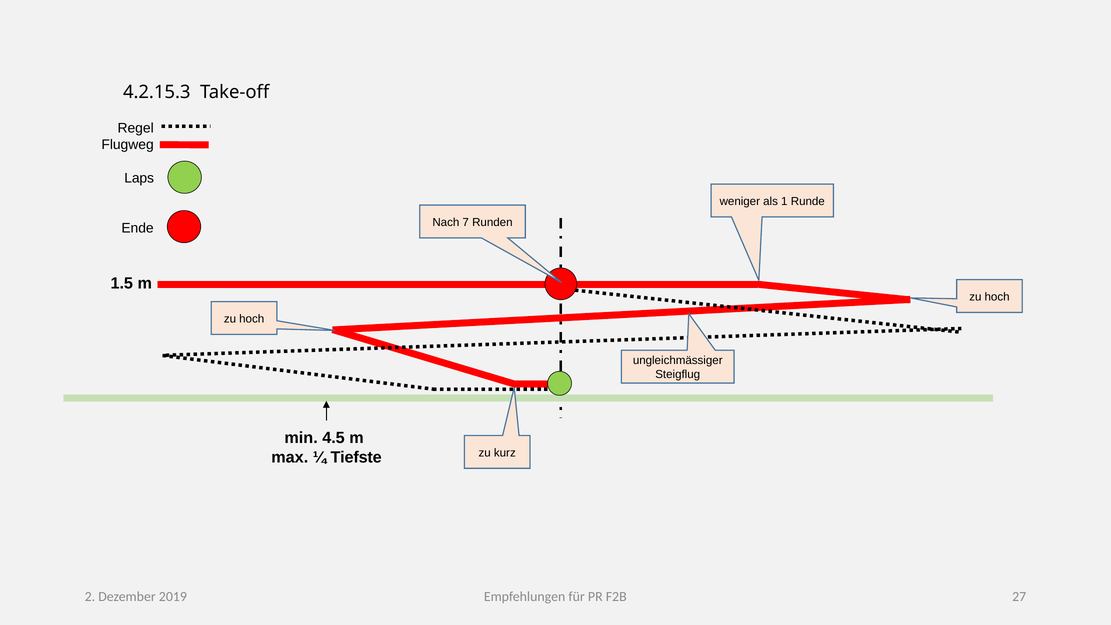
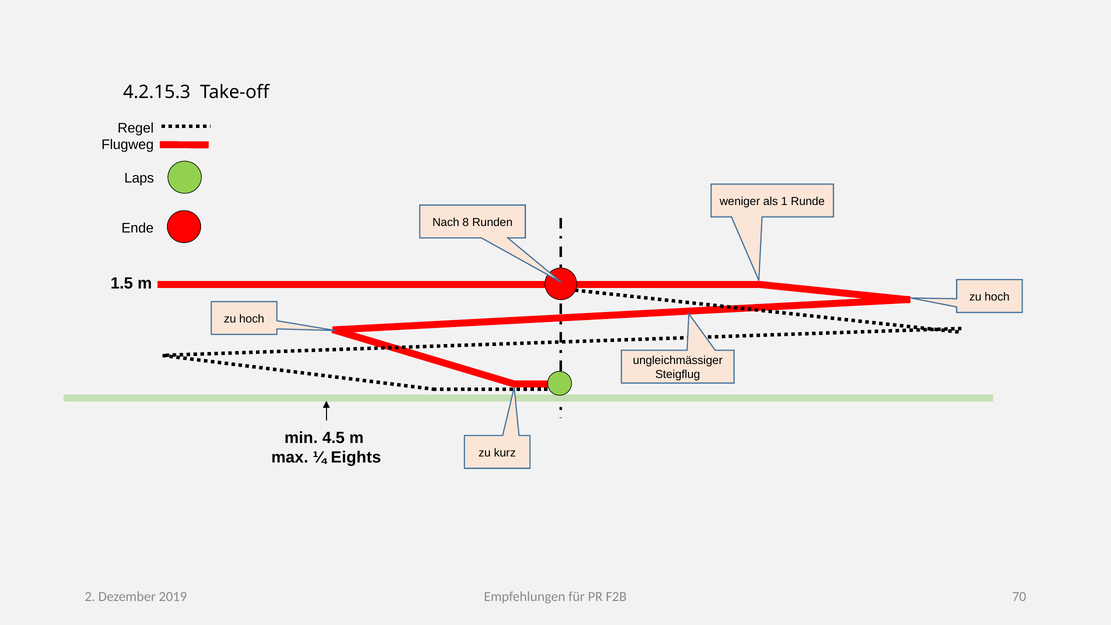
7: 7 -> 8 (466, 222)
Tiefste: Tiefste -> Eights (356, 457)
27: 27 -> 70 (1019, 597)
